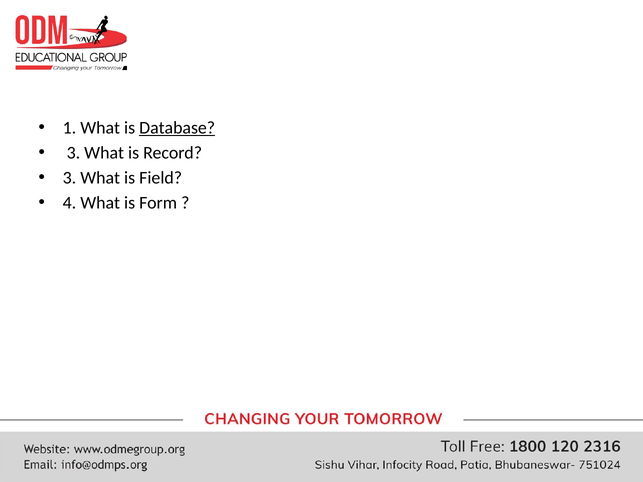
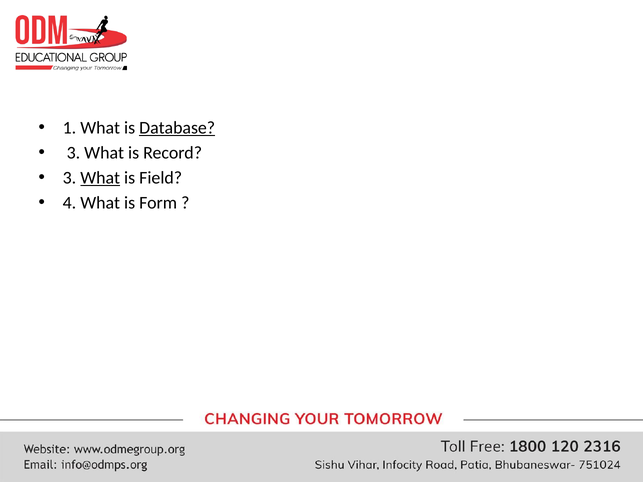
What underline: none -> present (100, 178)
